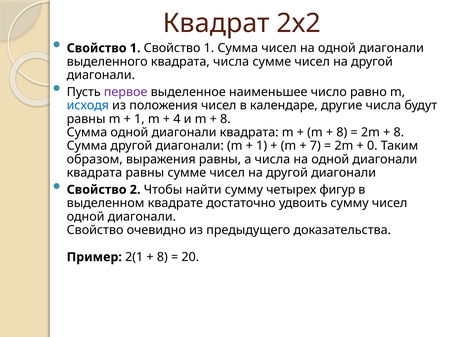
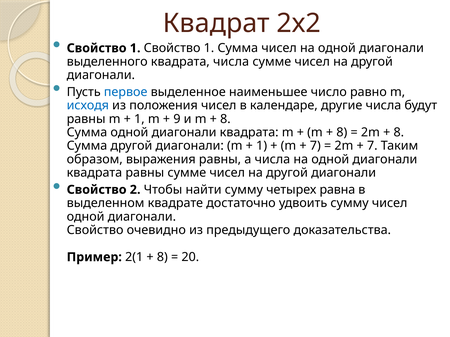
первое colour: purple -> blue (126, 92)
4: 4 -> 9 (177, 119)
0: 0 -> 7 (372, 146)
фигур: фигур -> равна (337, 190)
